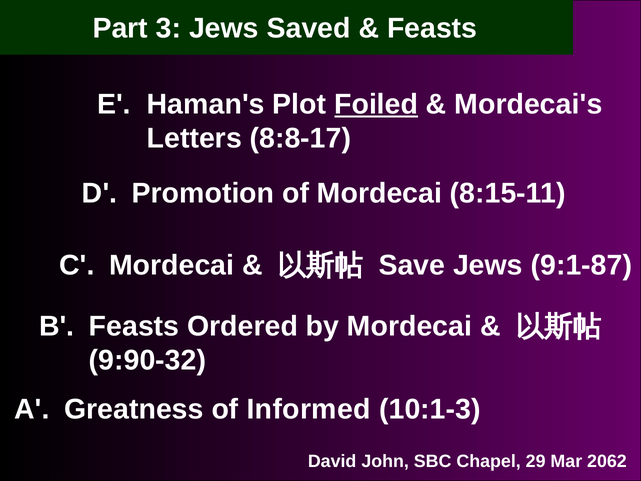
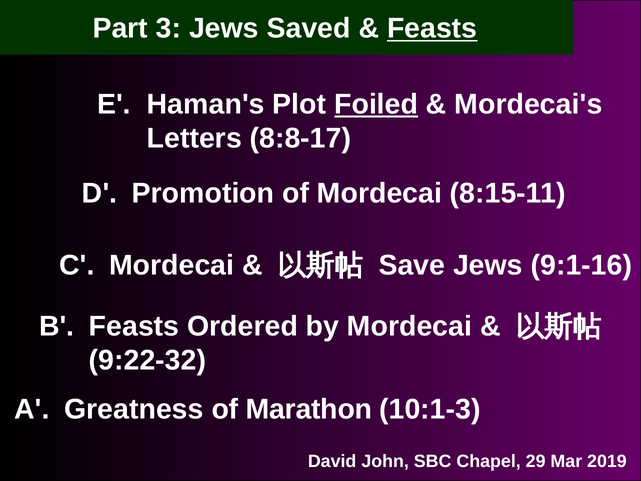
Feasts underline: none -> present (432, 28)
9:1-87: 9:1-87 -> 9:1-16 (581, 265)
9:90-32: 9:90-32 -> 9:22-32 (148, 360)
Informed: Informed -> Marathon (309, 409)
2062: 2062 -> 2019 (607, 461)
